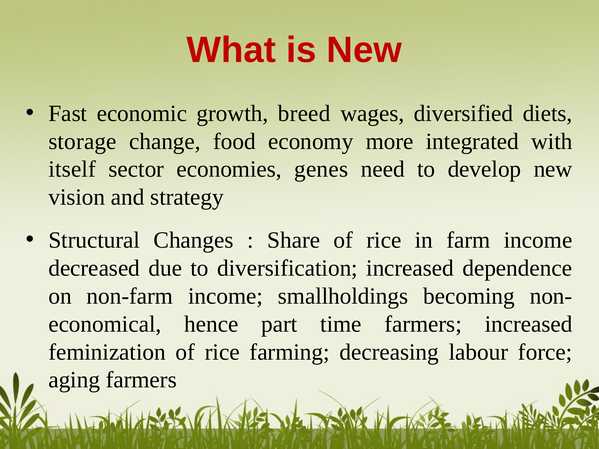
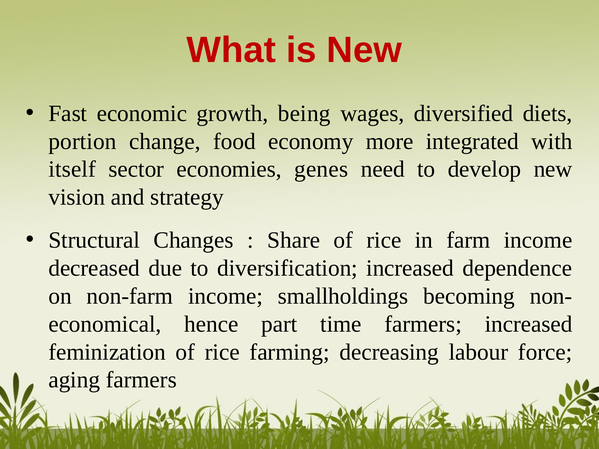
breed: breed -> being (304, 113)
storage: storage -> portion (83, 141)
